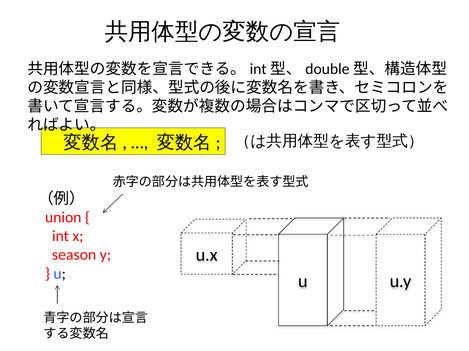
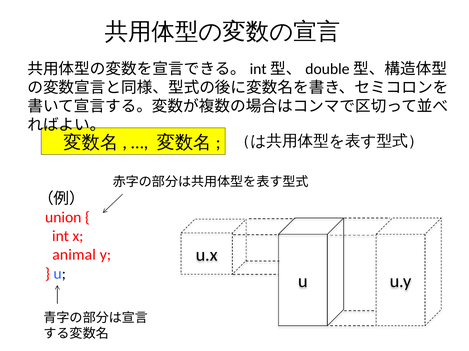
season: season -> animal (74, 255)
